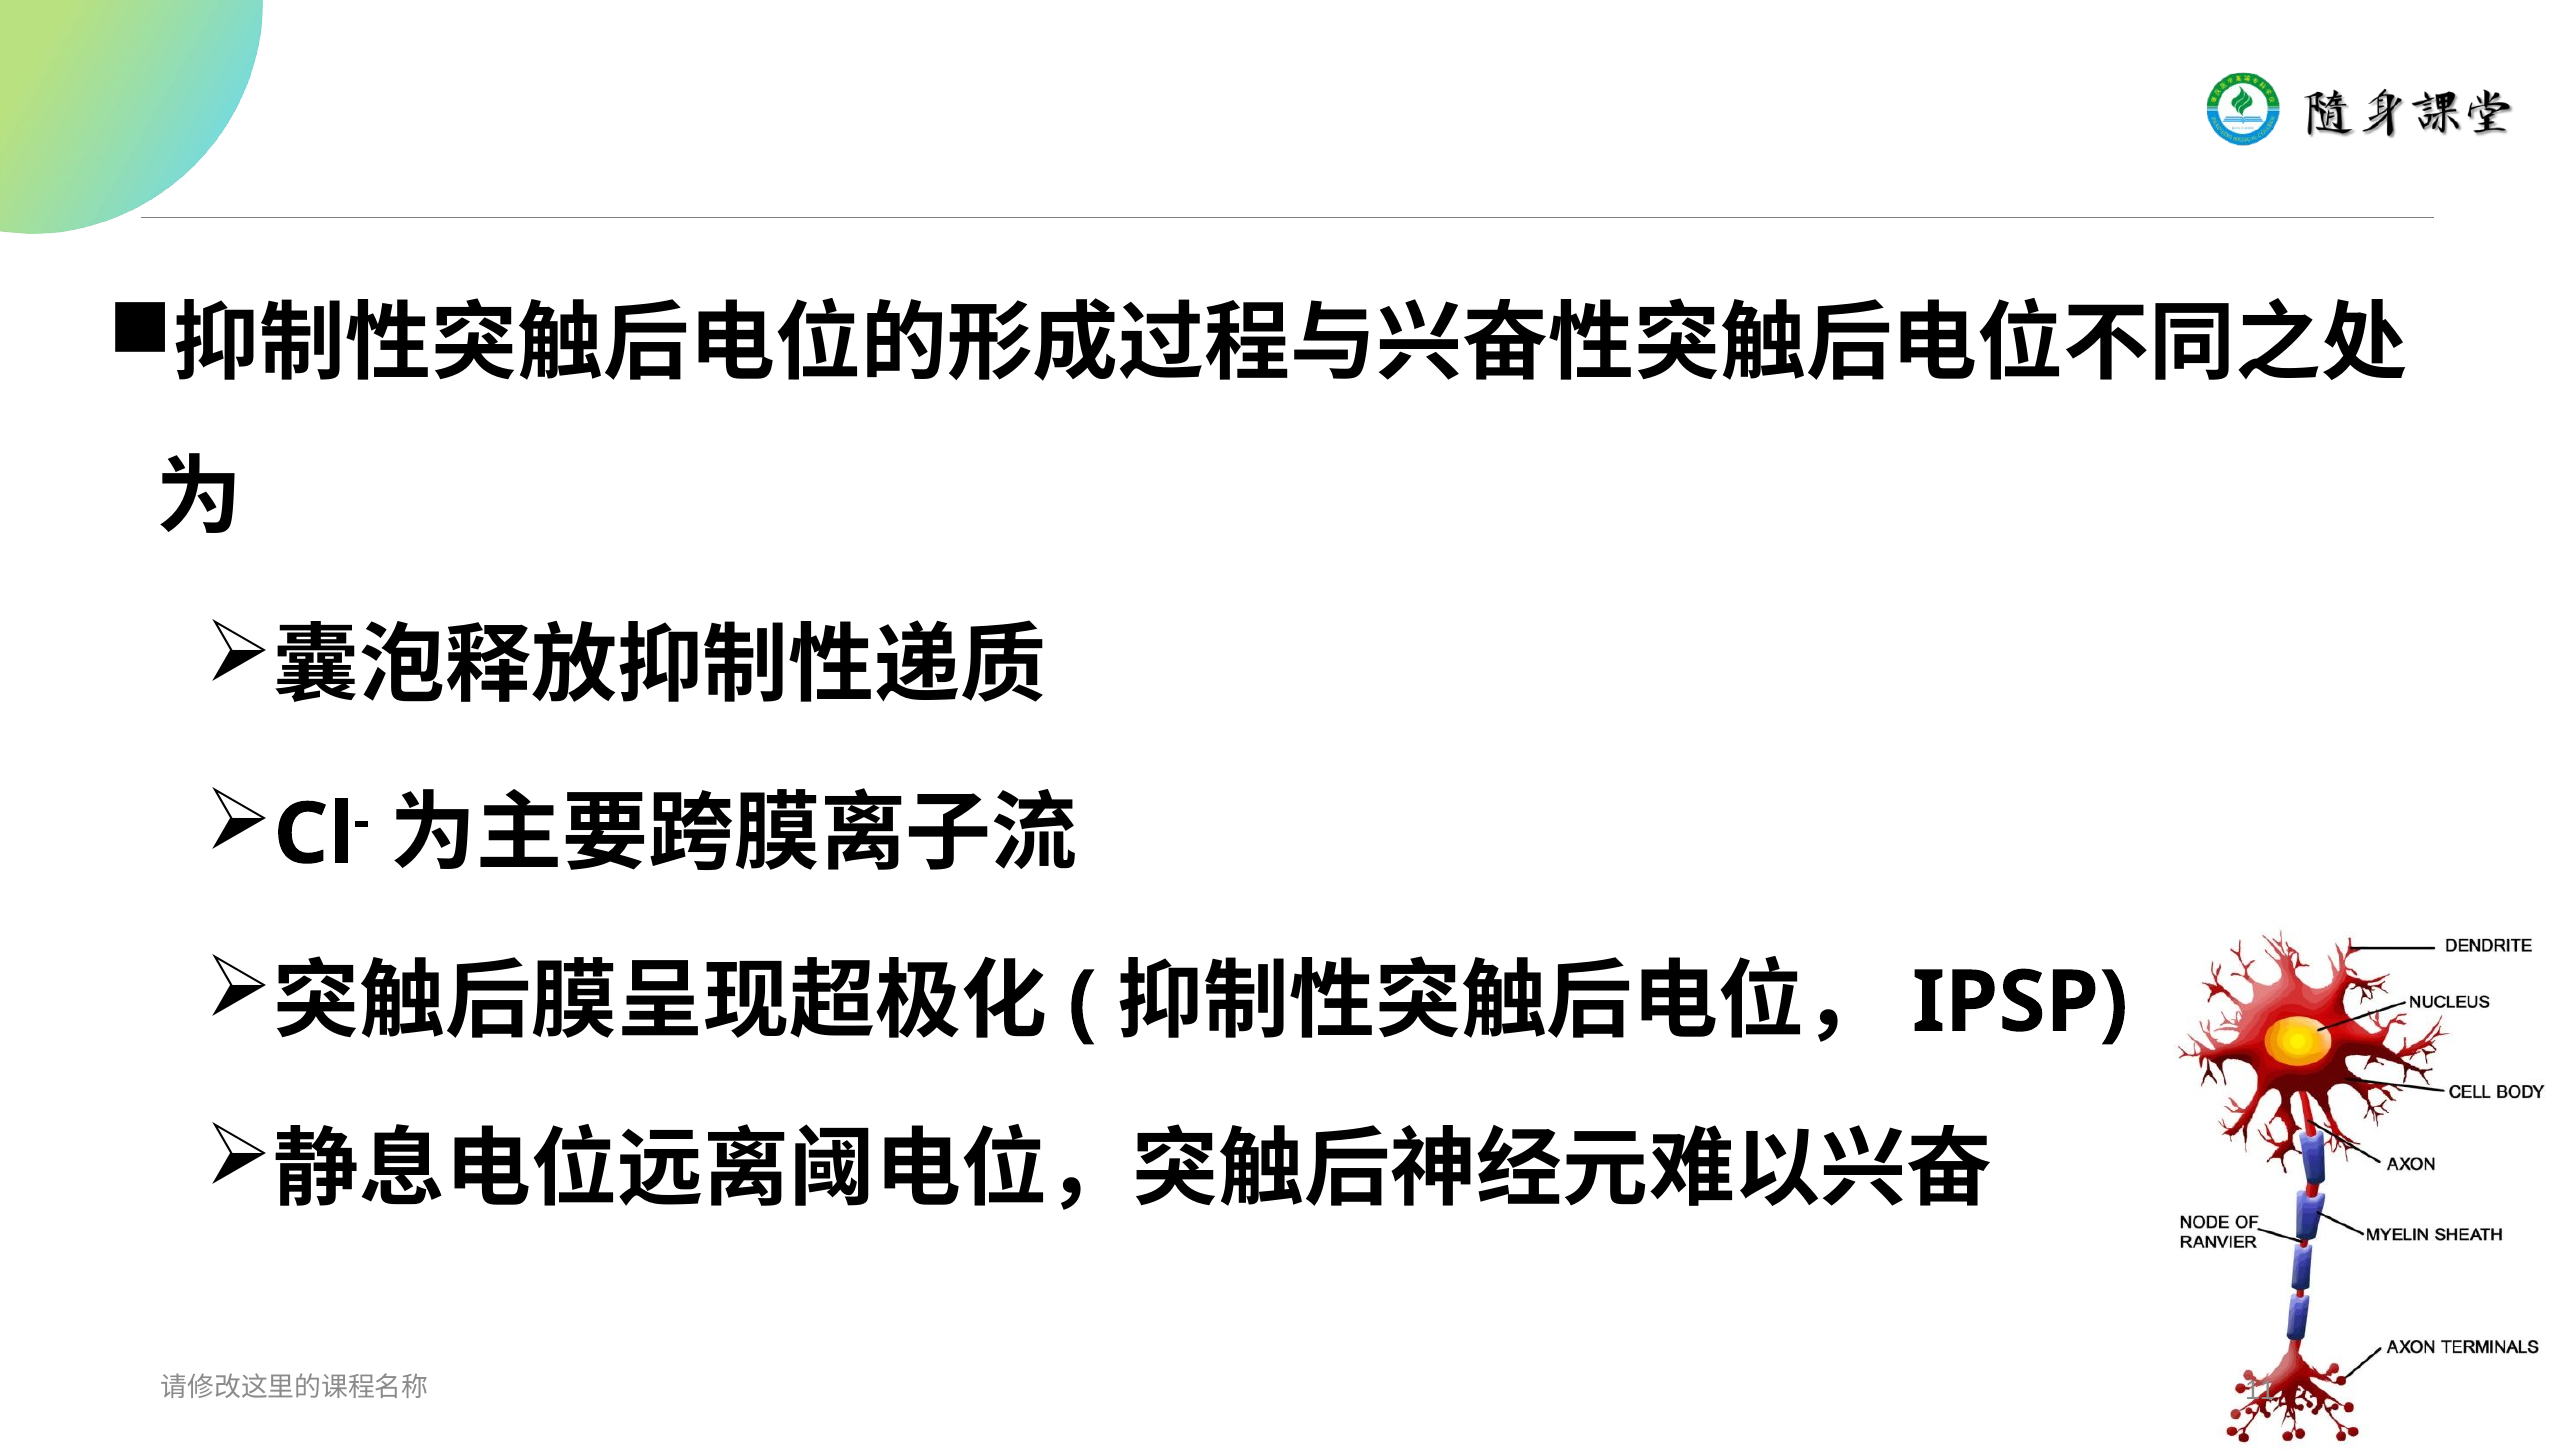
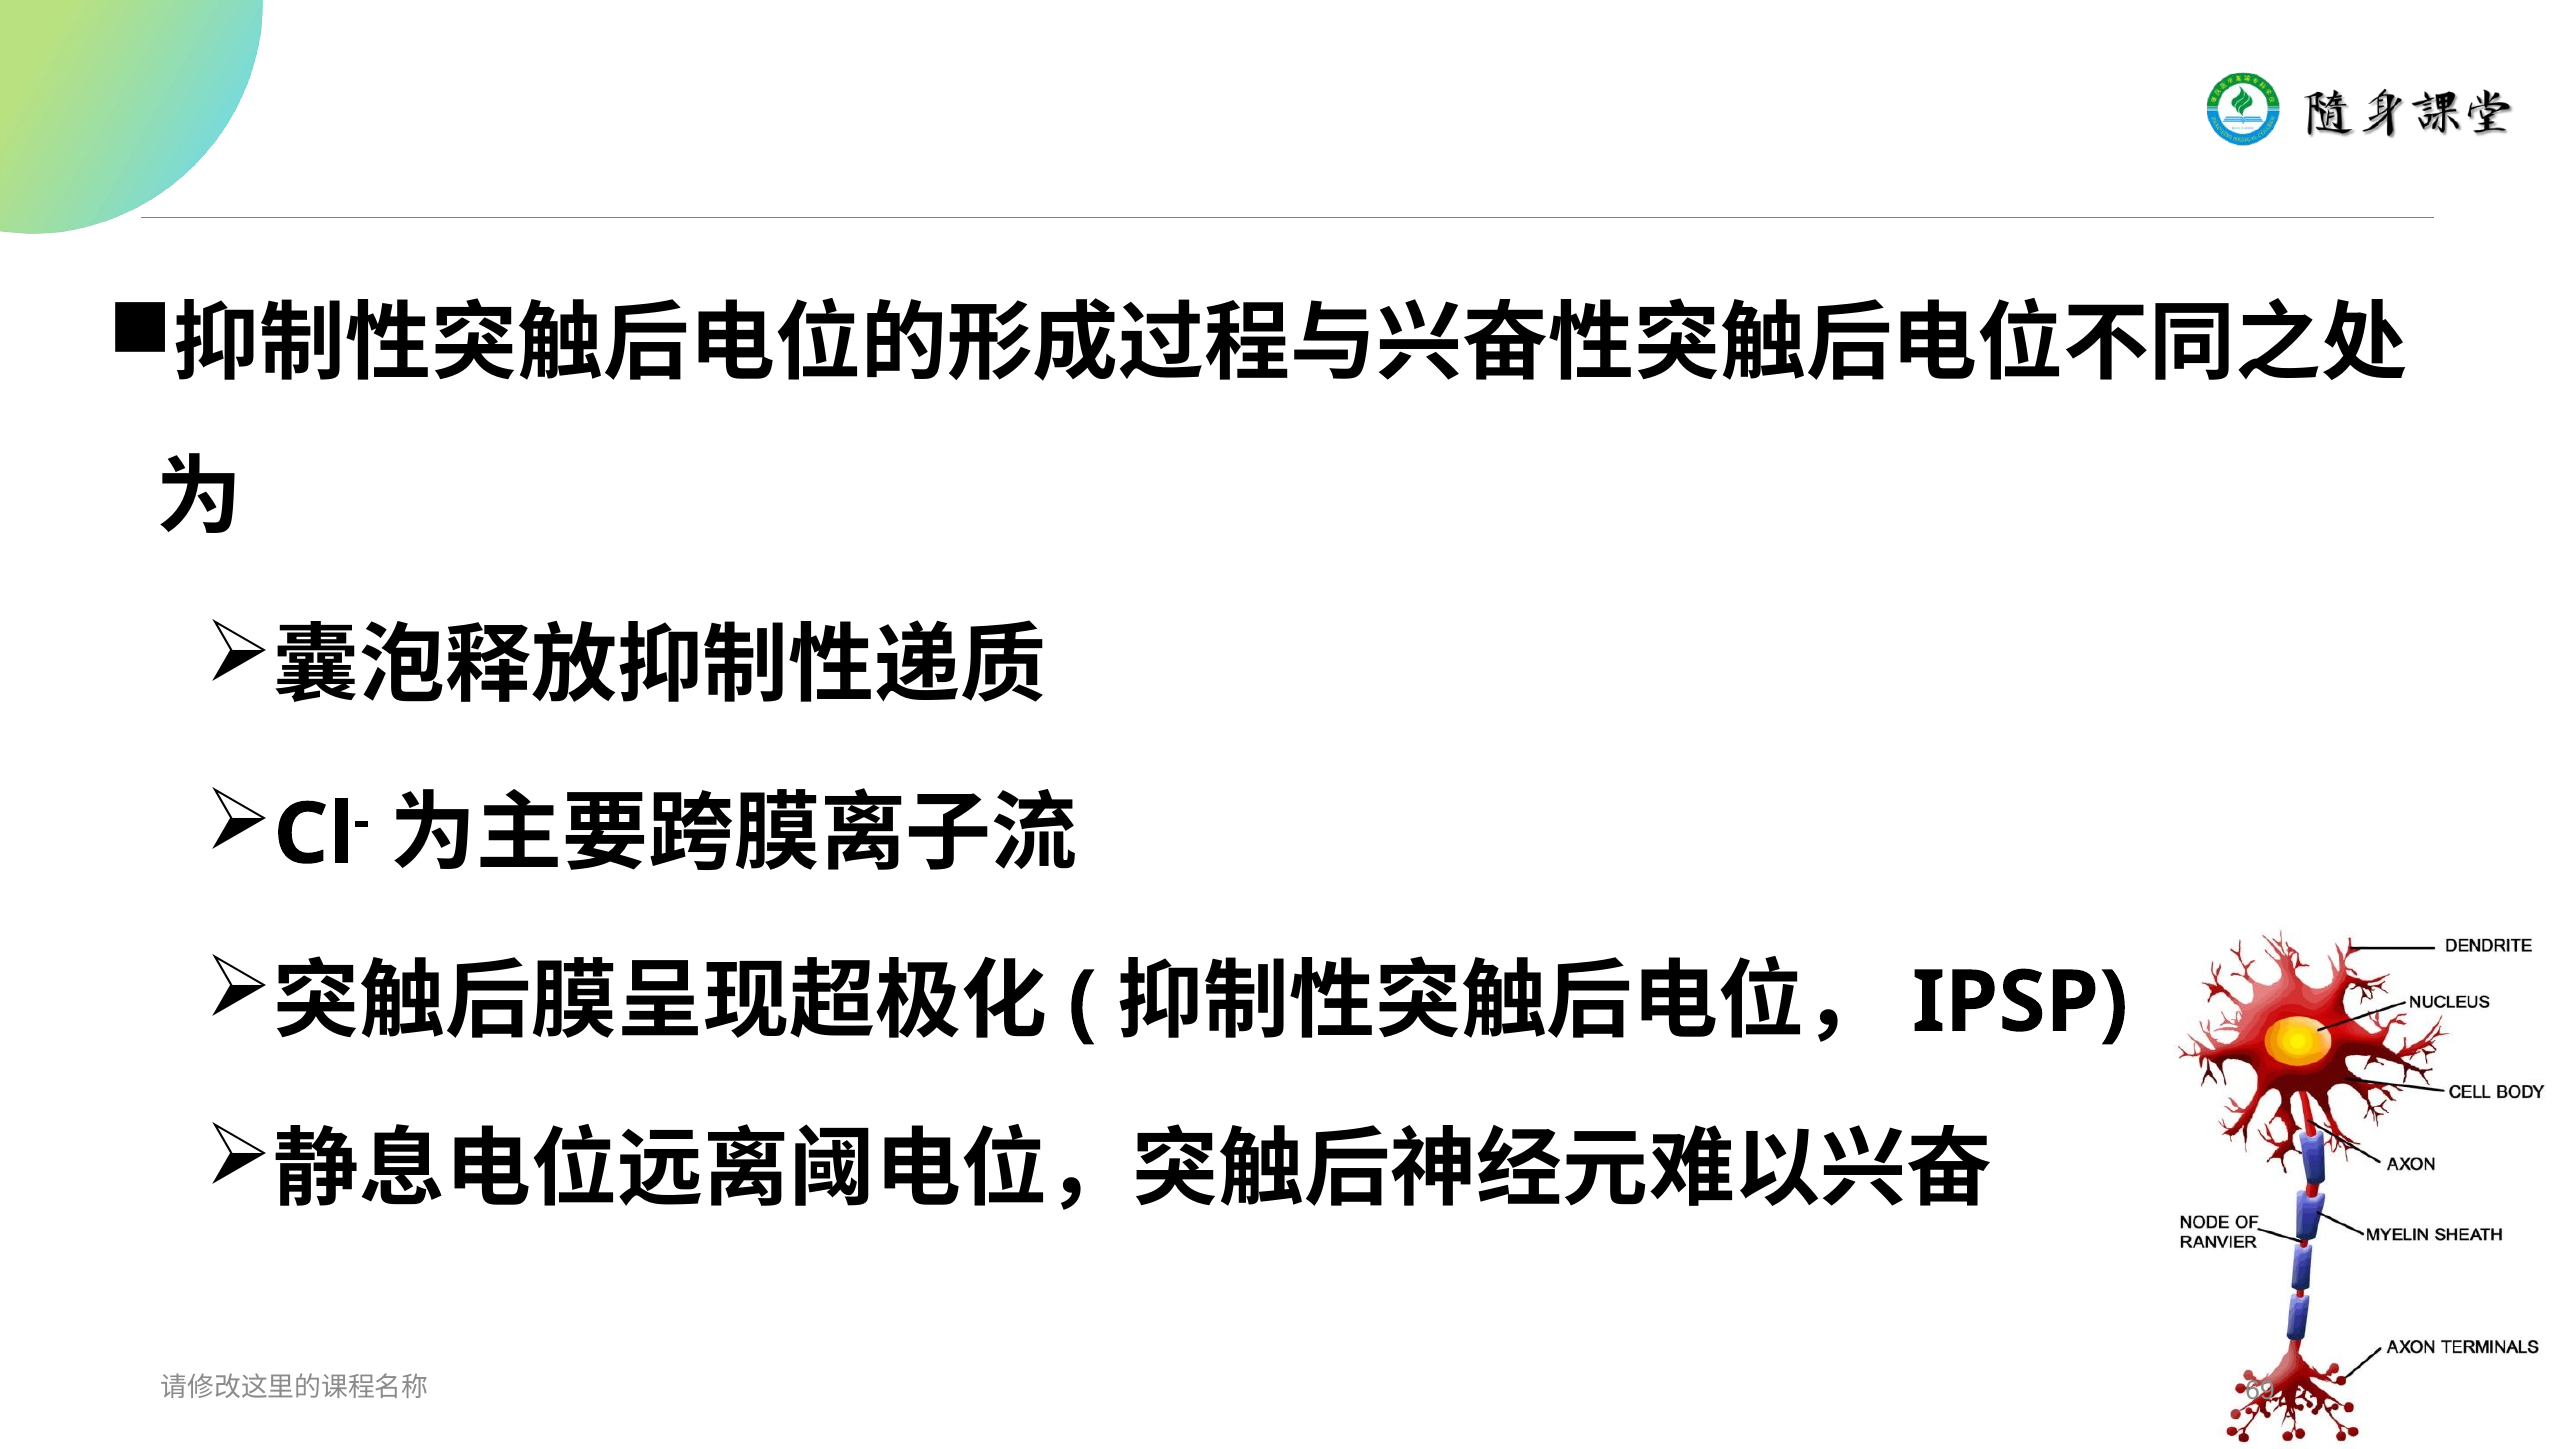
11: 11 -> 69 (2260, 1391)
